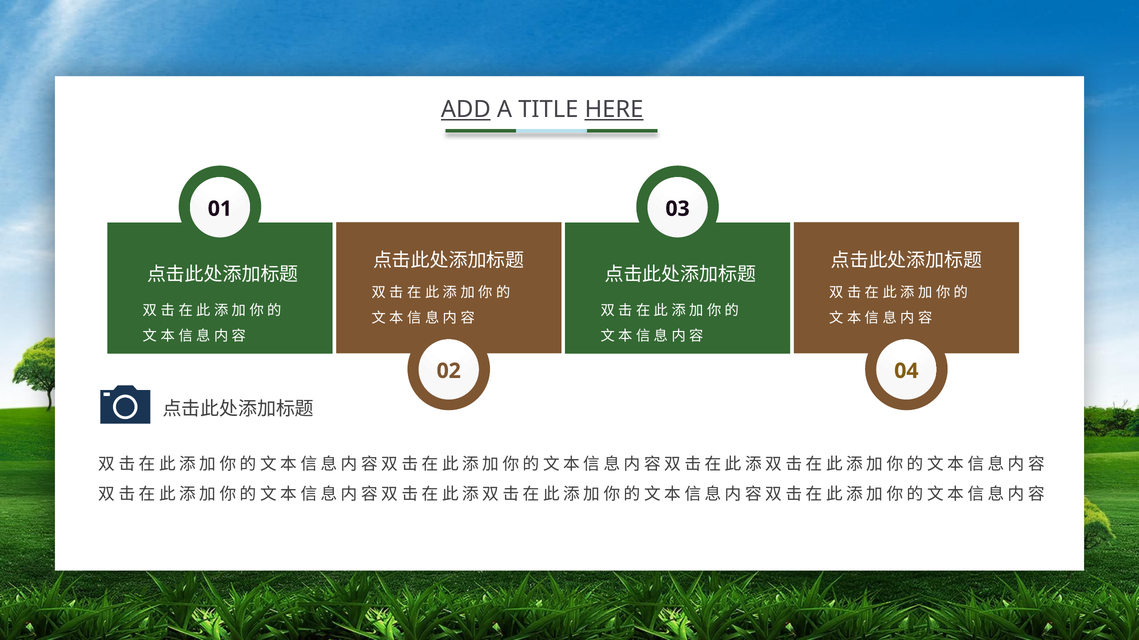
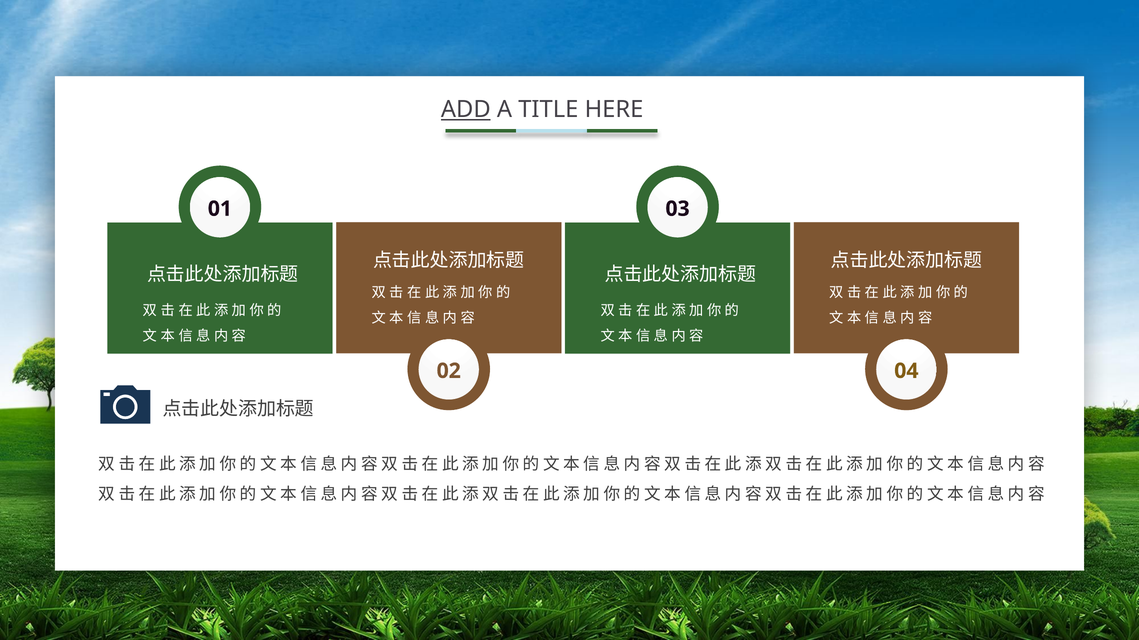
HERE underline: present -> none (614, 110)
